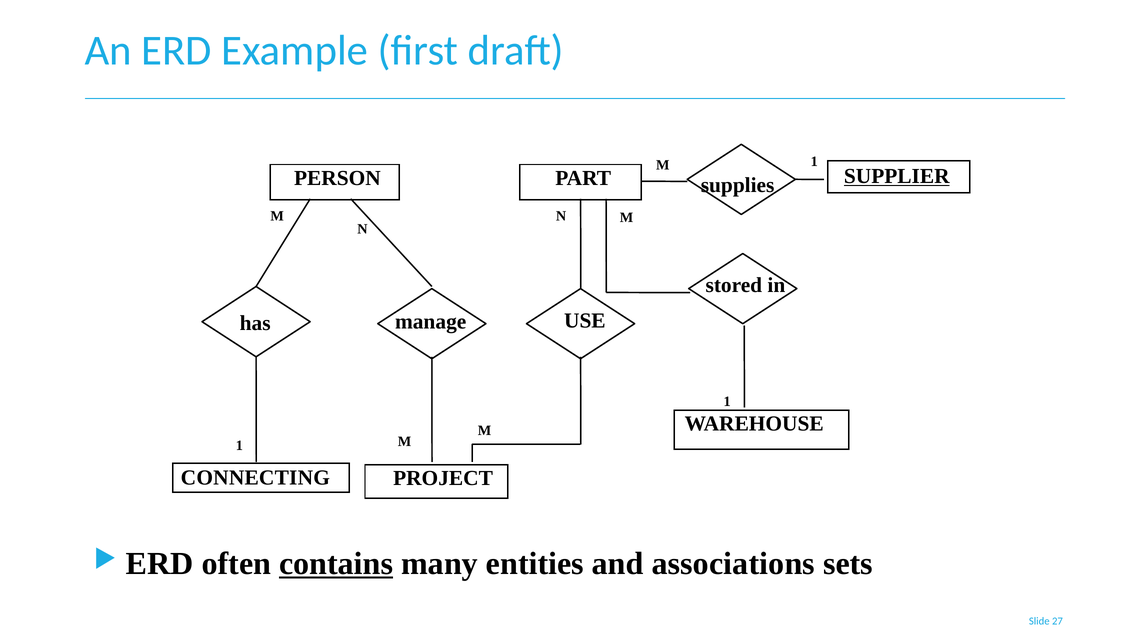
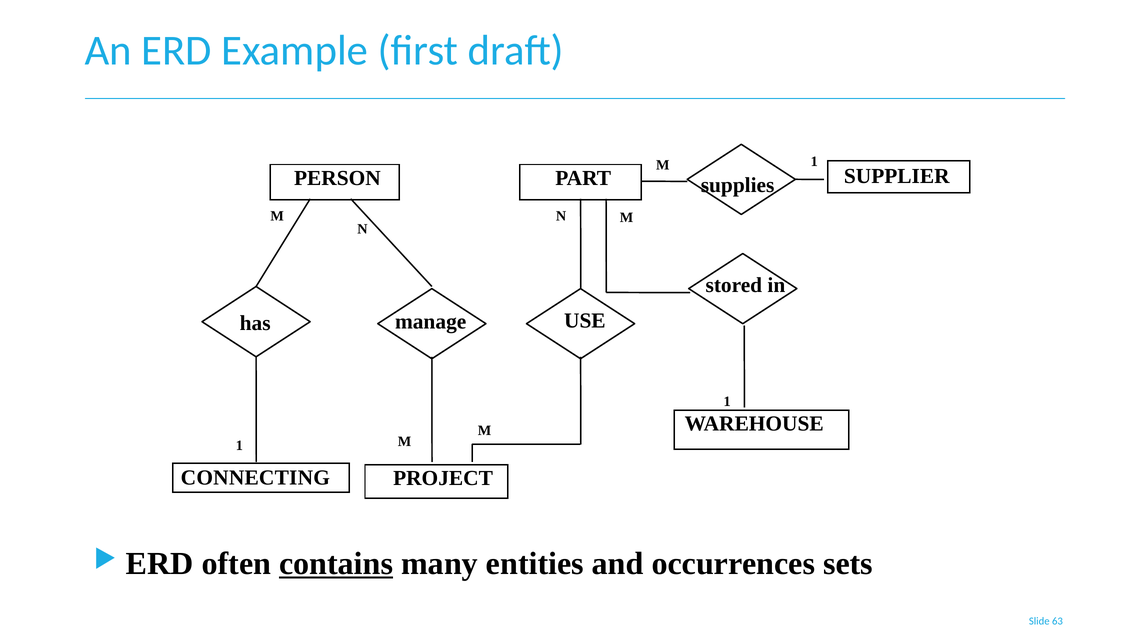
SUPPLIER underline: present -> none (897, 176)
associations: associations -> occurrences (733, 563)
27: 27 -> 63 (1057, 621)
